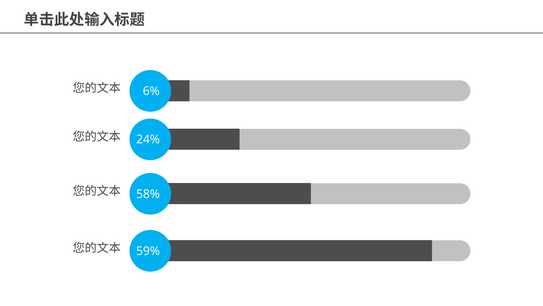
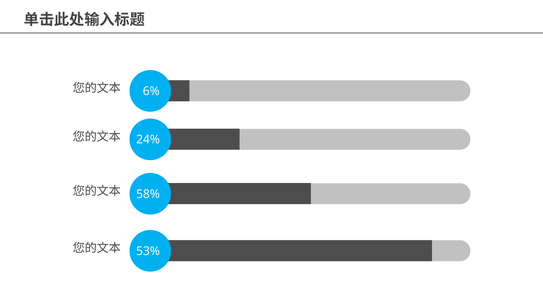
59%: 59% -> 53% (148, 251)
